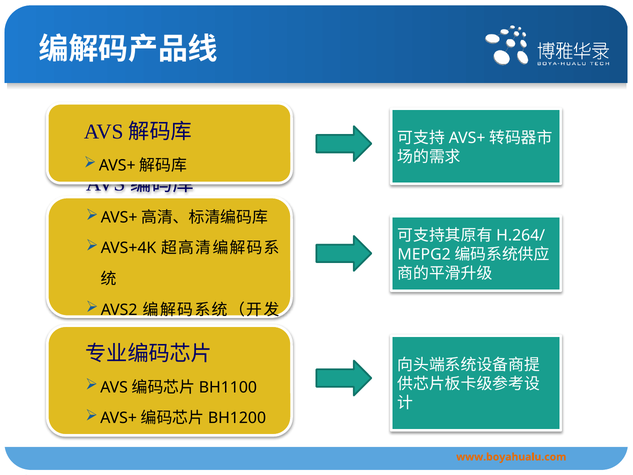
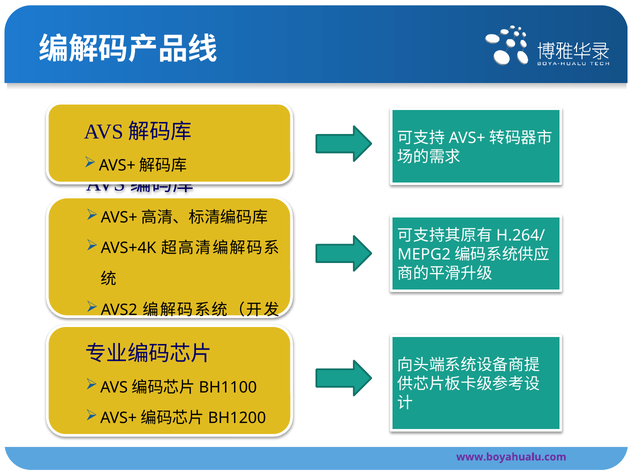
www.boyahualu.com colour: orange -> purple (511, 457)
